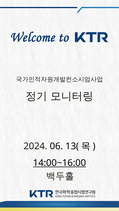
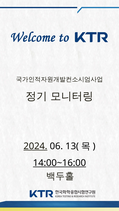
2024 underline: none -> present (35, 147)
